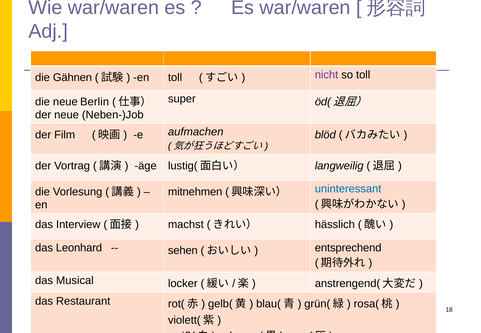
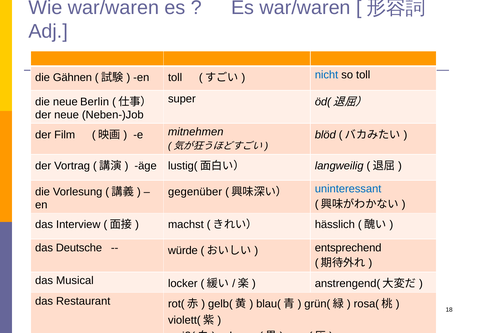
nicht colour: purple -> blue (327, 75)
aufmachen: aufmachen -> mitnehmen (196, 132)
mitnehmen: mitnehmen -> gegenüber (195, 192)
Leonhard: Leonhard -> Deutsche (79, 248)
sehen: sehen -> würde (183, 251)
